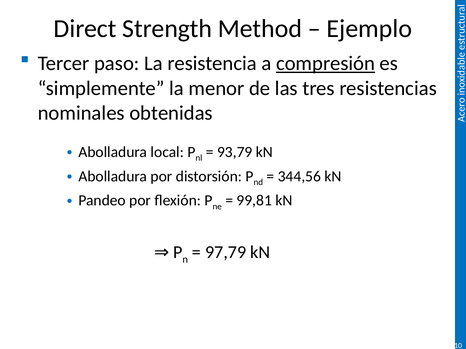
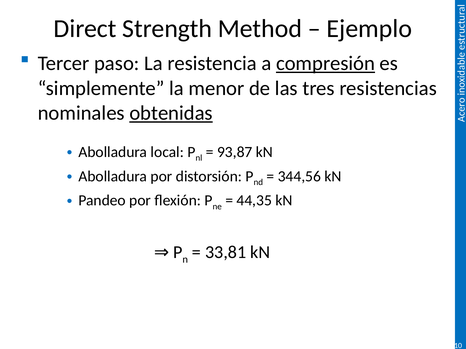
obtenidas underline: none -> present (171, 113)
93,79: 93,79 -> 93,87 (235, 152)
99,81: 99,81 -> 44,35 (254, 201)
97,79: 97,79 -> 33,81 (226, 253)
